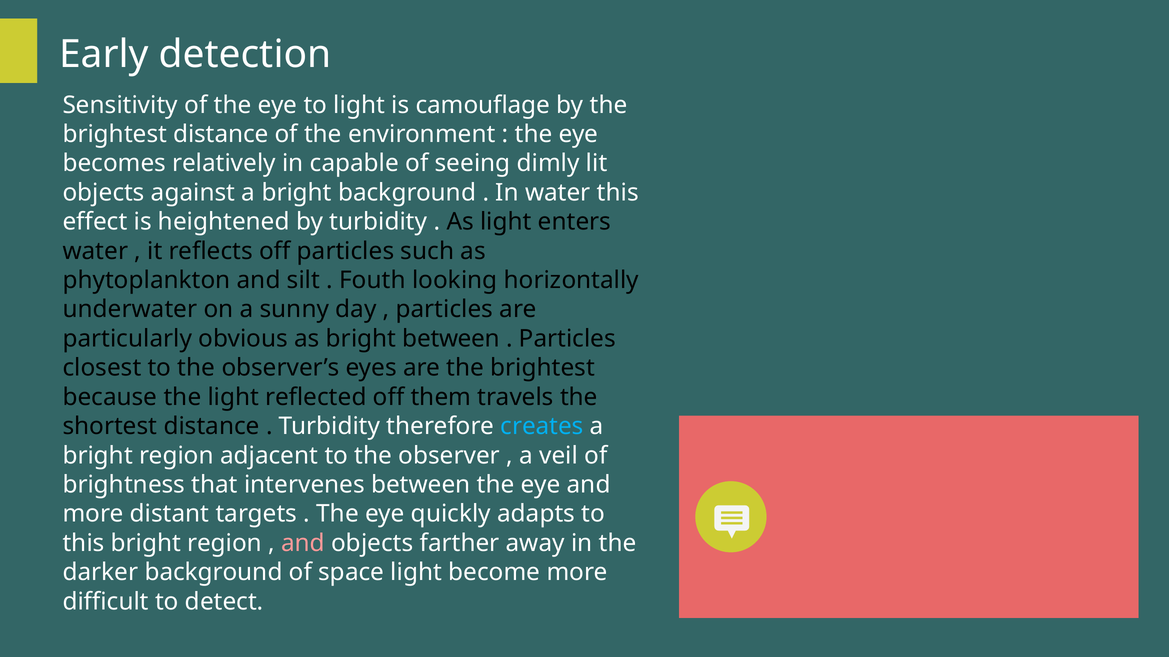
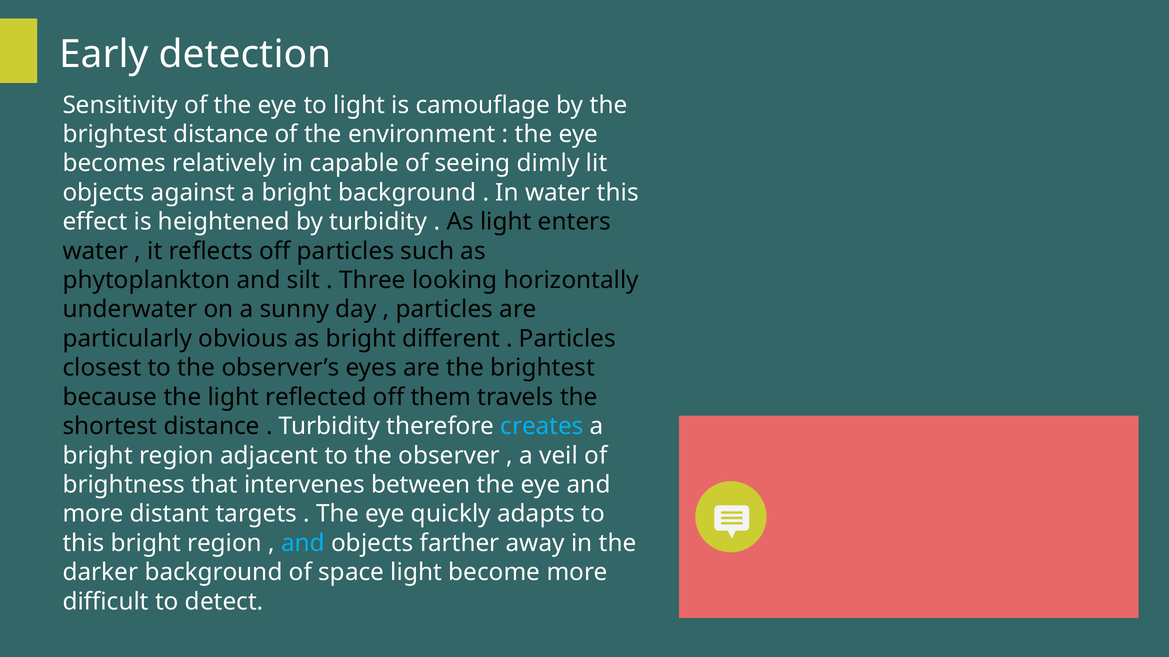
Fouth: Fouth -> Three (372, 280)
bright between: between -> different (451, 339)
and colour: pink -> light blue (303, 544)
